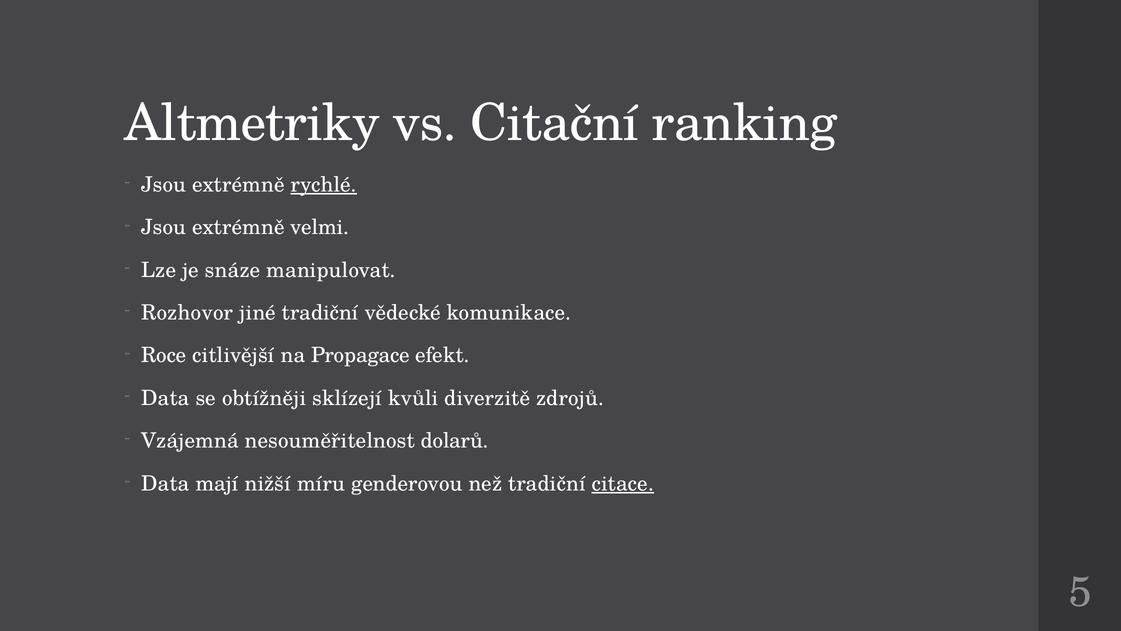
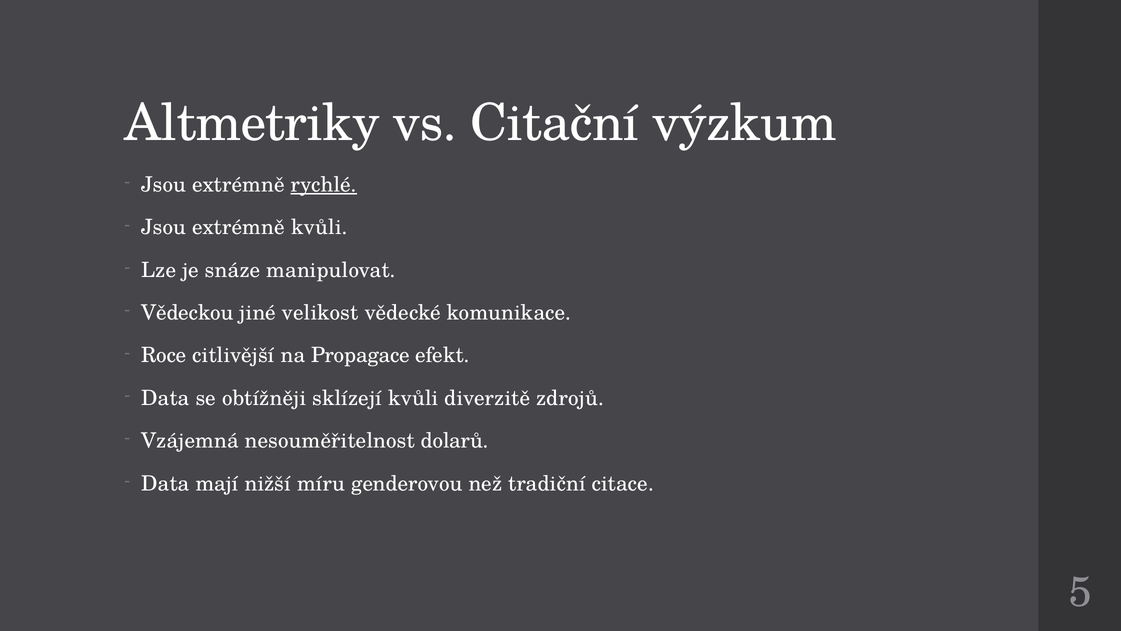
ranking: ranking -> výzkum (744, 123)
extrémně velmi: velmi -> kvůli (319, 227)
Rozhovor: Rozhovor -> Vědeckou (187, 313)
jiné tradiční: tradiční -> velikost (320, 313)
citace underline: present -> none (623, 483)
